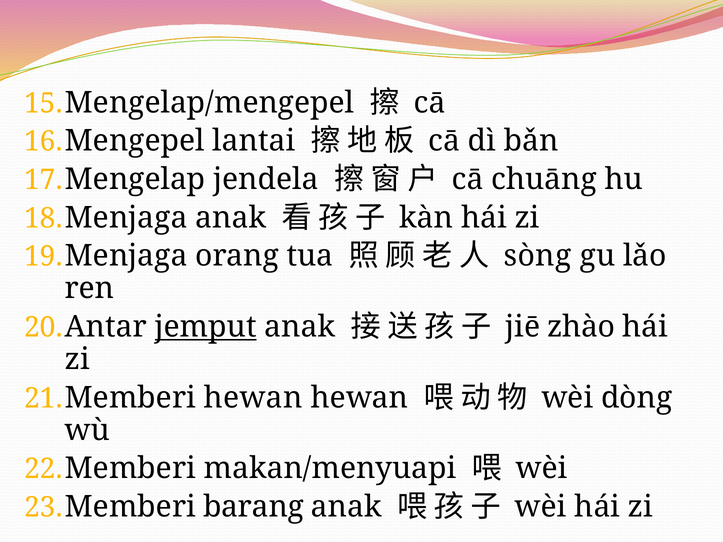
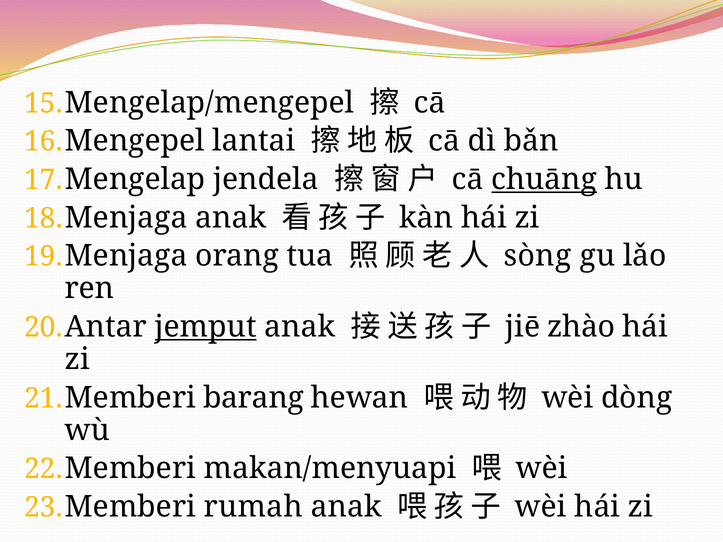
chuāng underline: none -> present (544, 179)
hewan: hewan -> barang (253, 398)
barang: barang -> rumah (253, 507)
